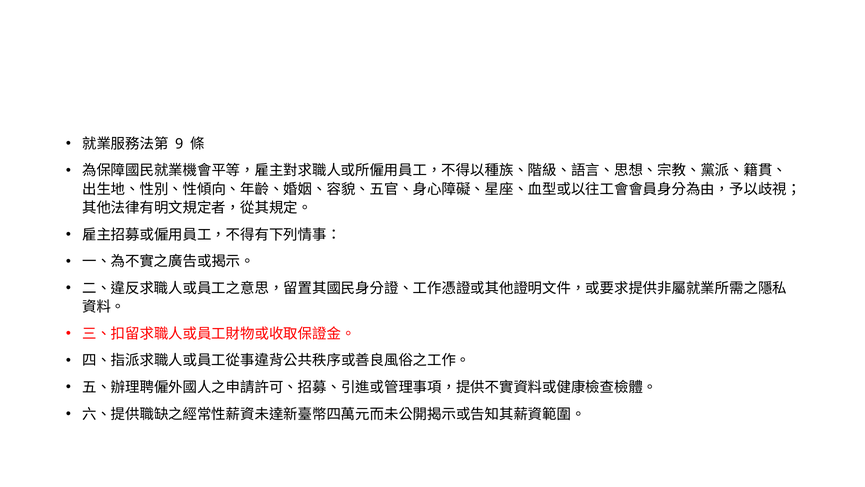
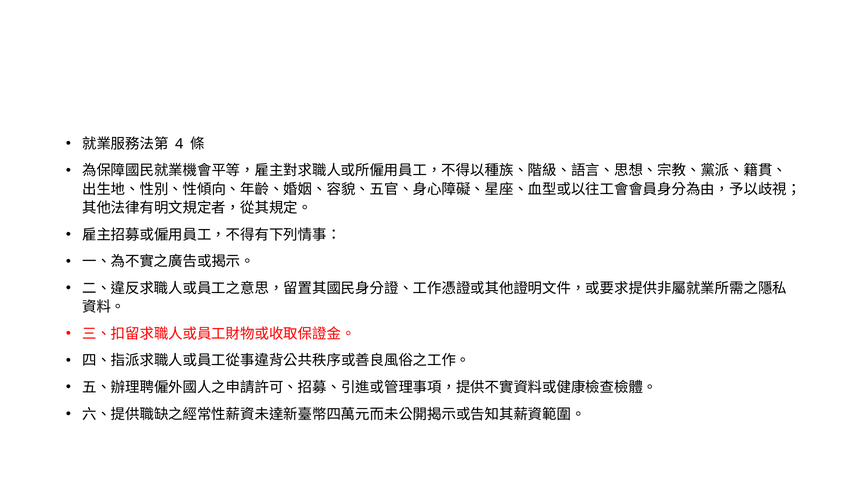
9: 9 -> 4 (179, 144)
